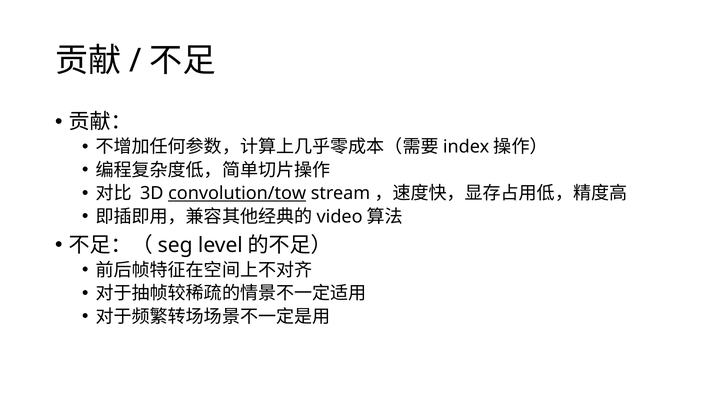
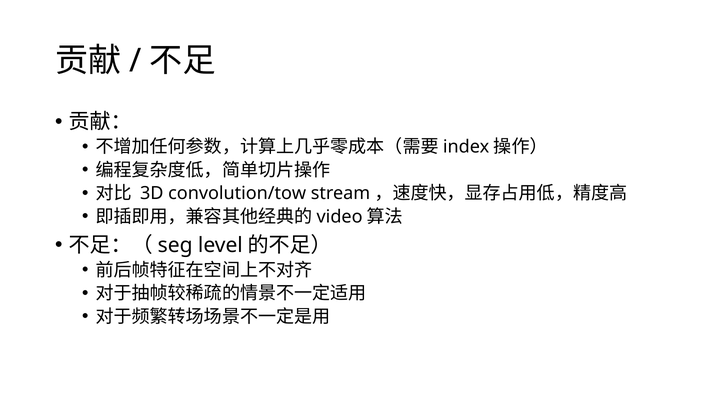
convolution/tow underline: present -> none (237, 193)
